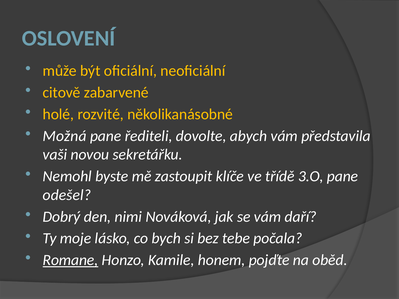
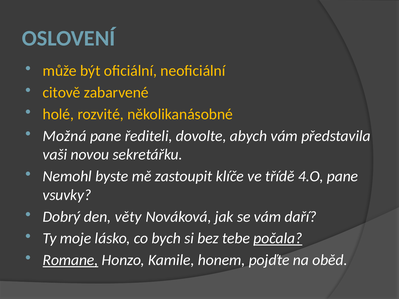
3.O: 3.O -> 4.O (311, 176)
odešel: odešel -> vsuvky (67, 195)
nimi: nimi -> věty (128, 217)
počala underline: none -> present (278, 239)
